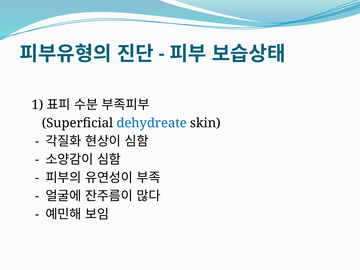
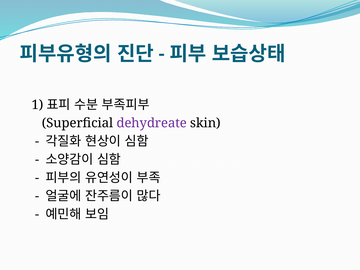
dehydreate colour: blue -> purple (152, 123)
